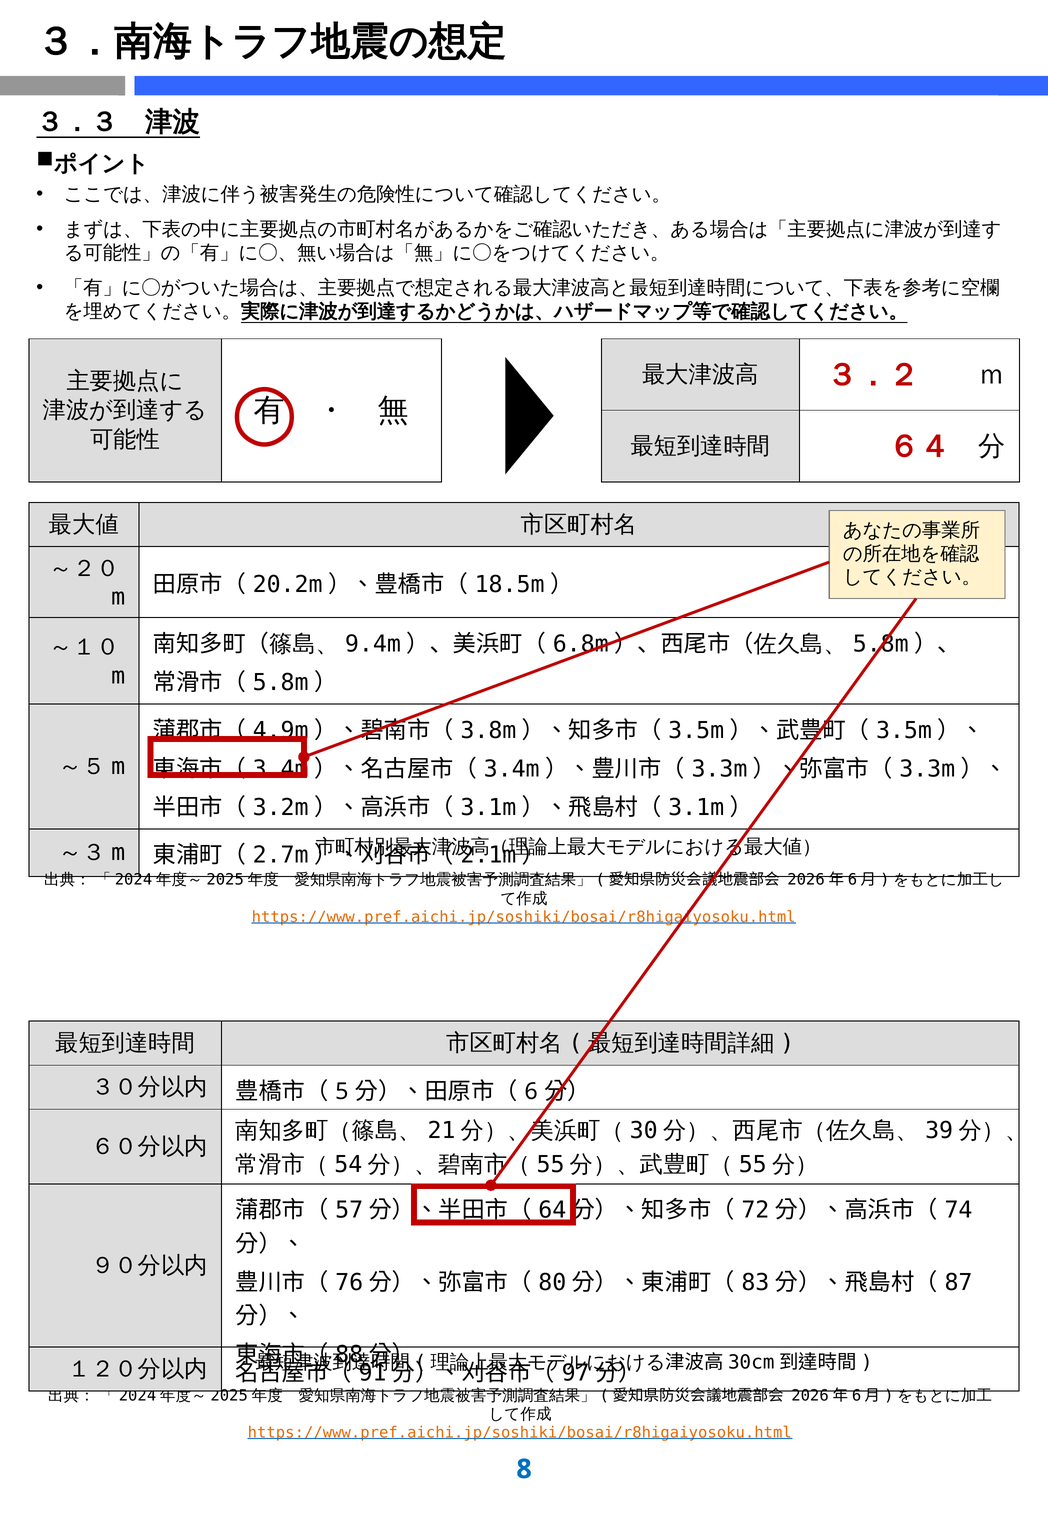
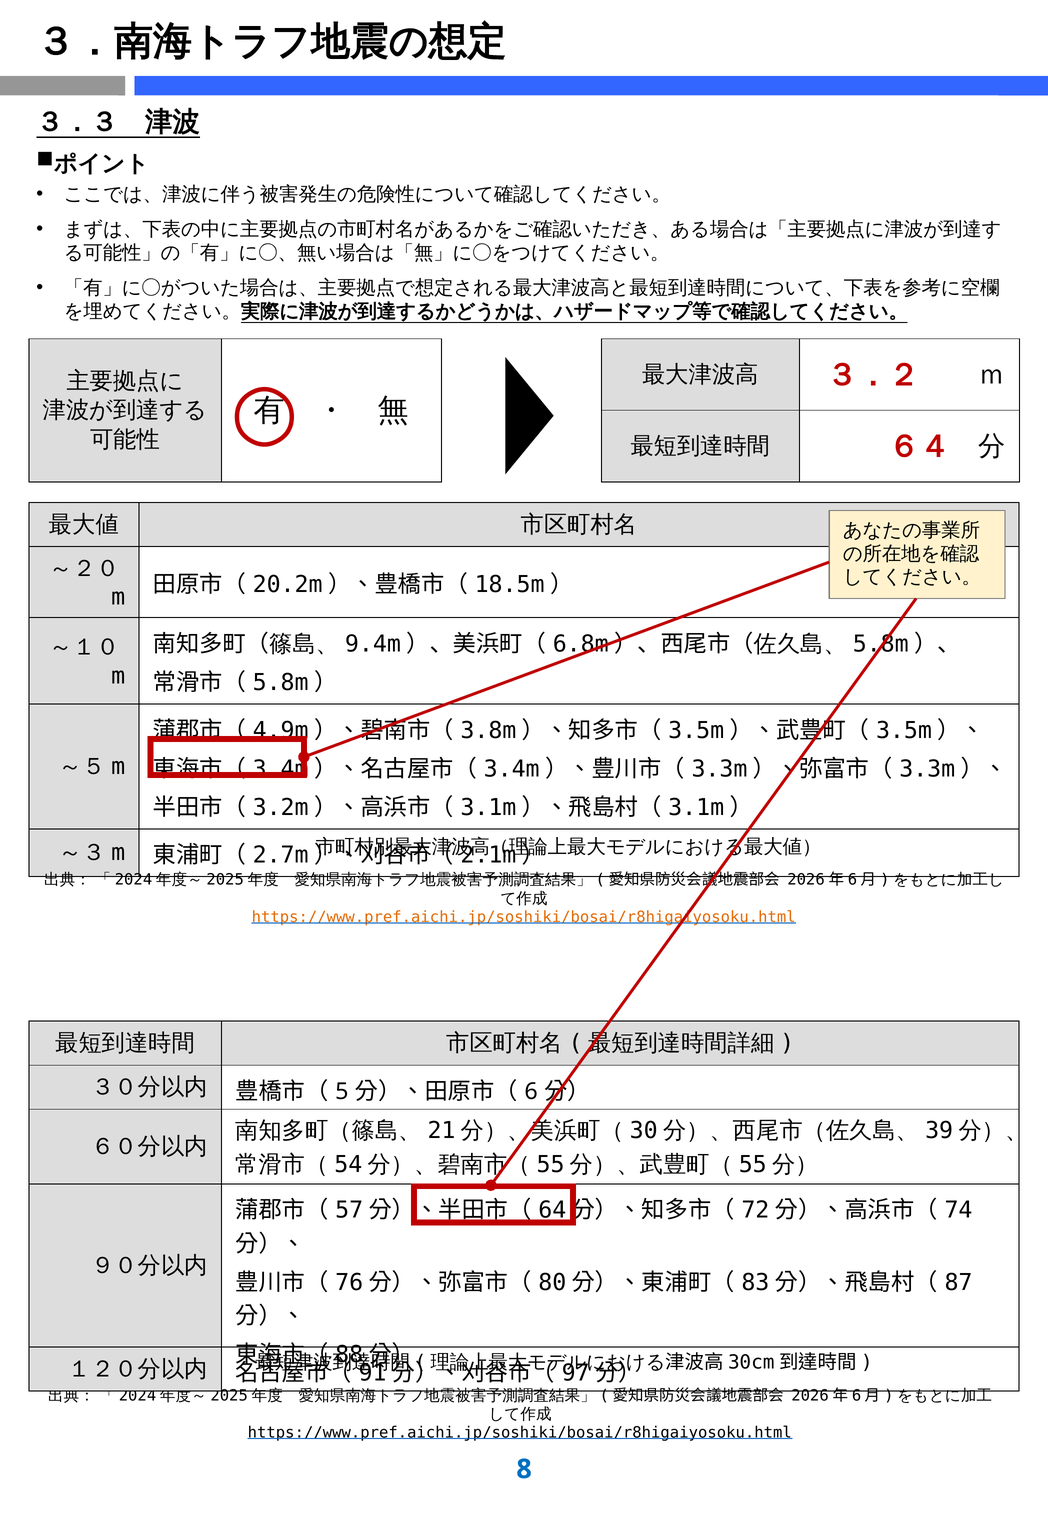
https://www.pref.aichi.jp/soshiki/bosai/r8higaiyosoku.html colour: orange -> black (520, 1432)
